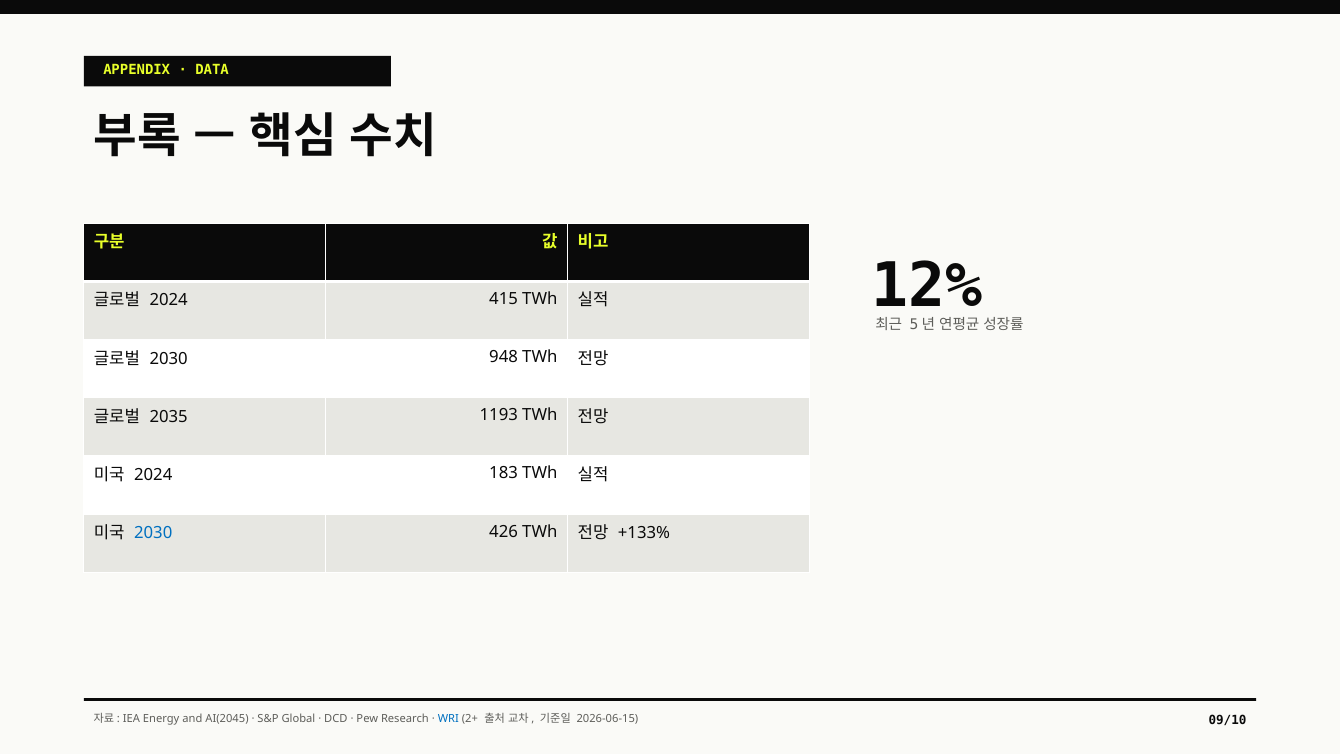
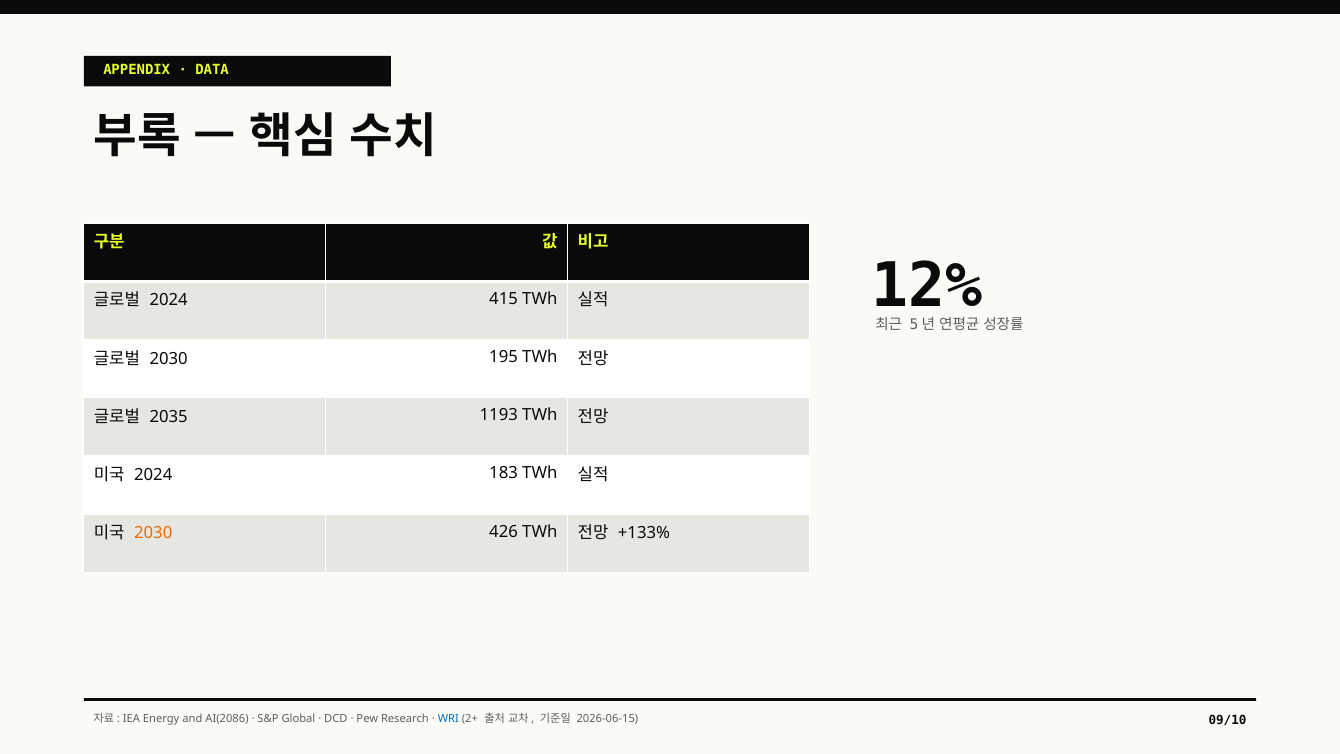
948: 948 -> 195 (504, 357)
2030 colour: blue -> orange (153, 533)
AI(2045: AI(2045 -> AI(2086 (227, 719)
